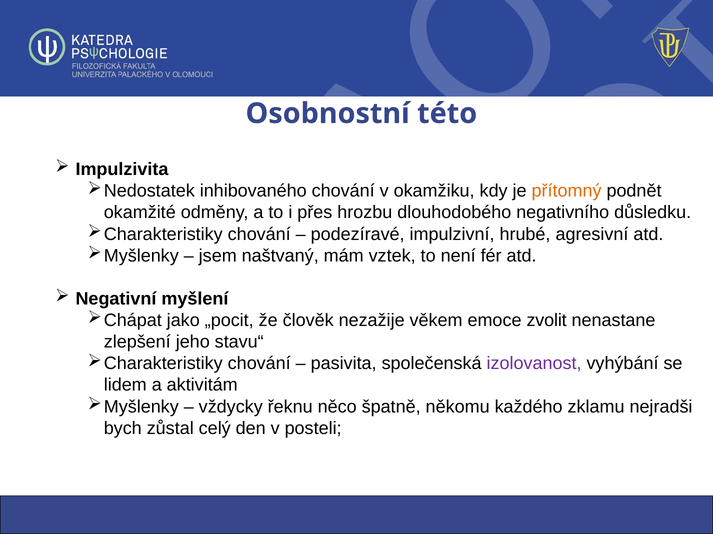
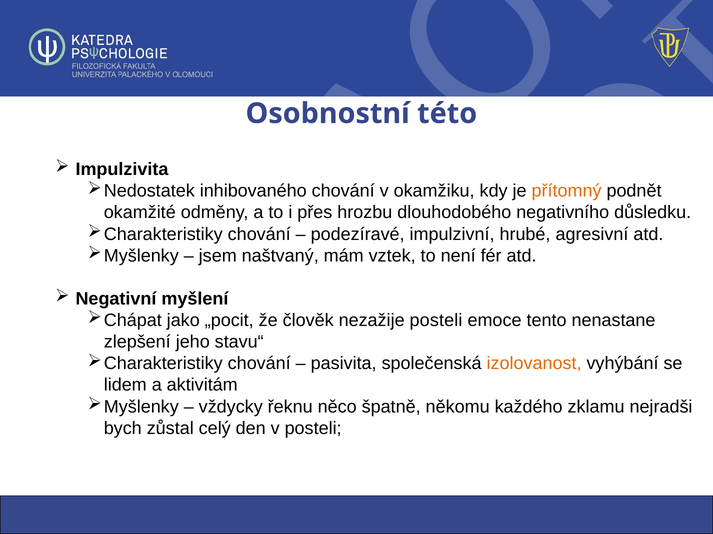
nezažije věkem: věkem -> posteli (436, 321)
zvolit: zvolit -> tento (547, 321)
izolovanost colour: purple -> orange (534, 364)
